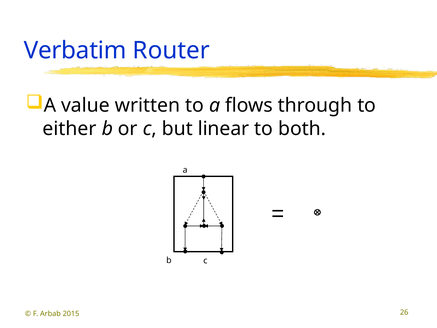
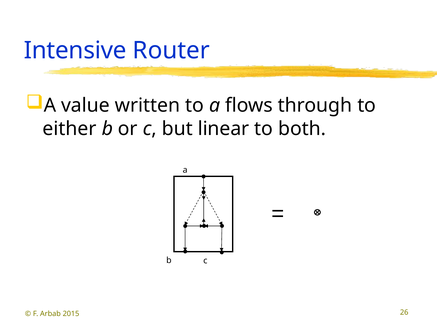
Verbatim: Verbatim -> Intensive (75, 50)
